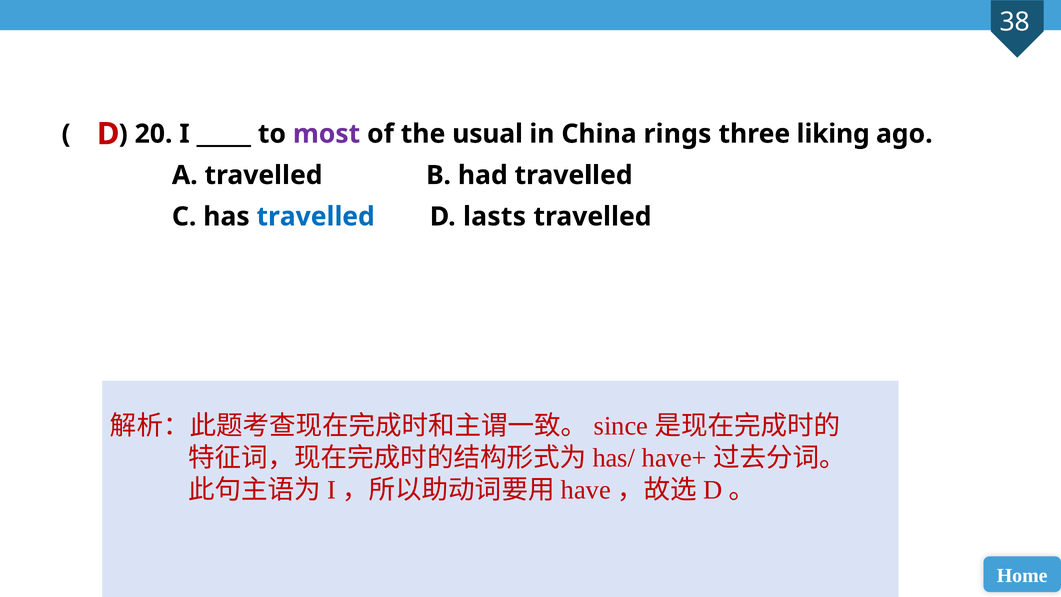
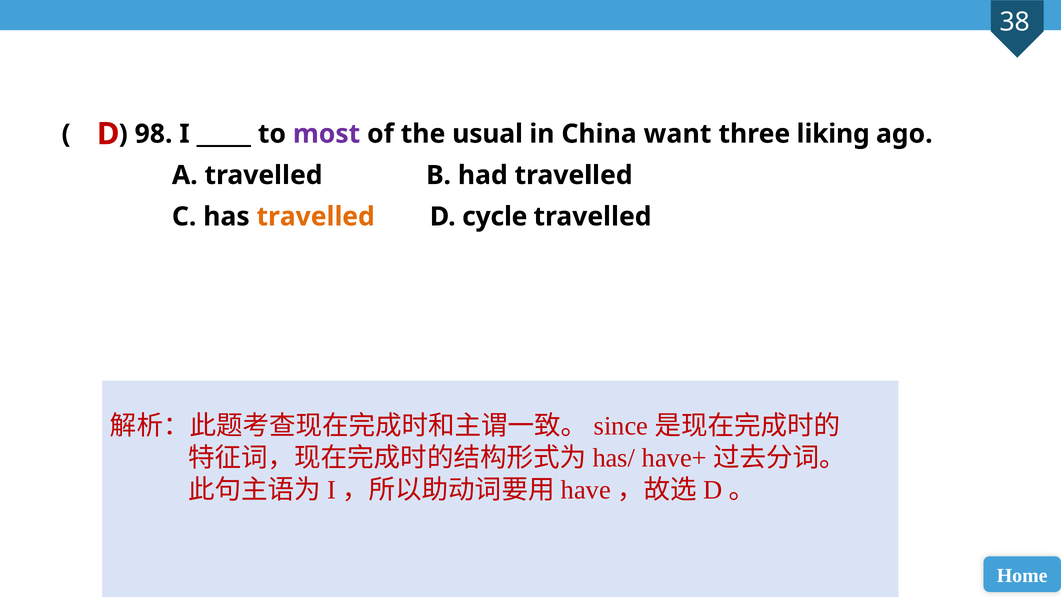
20: 20 -> 98 (154, 134)
rings: rings -> want (678, 134)
travelled colour: blue -> orange (316, 217)
lasts: lasts -> cycle (495, 217)
